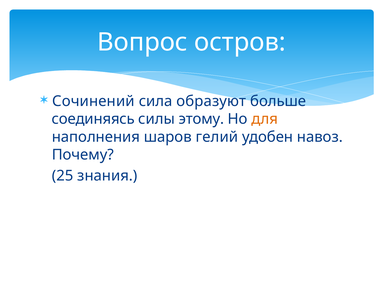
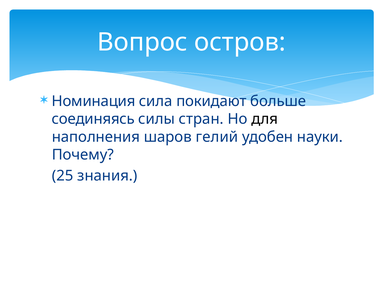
Сочинений: Сочинений -> Номинация (94, 101)
образуют: образуют -> покидают (211, 101)
этому: этому -> стран (201, 119)
для colour: orange -> black (265, 119)
навоз: навоз -> науки (320, 137)
